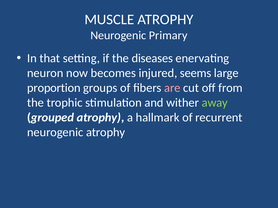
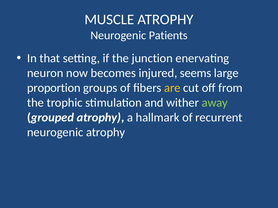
Primary: Primary -> Patients (168, 35)
diseases: diseases -> junction (152, 58)
are colour: pink -> yellow (172, 88)
